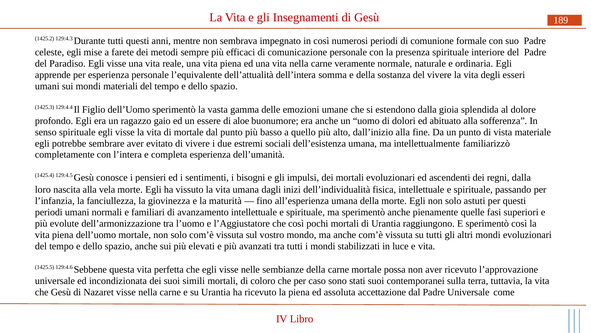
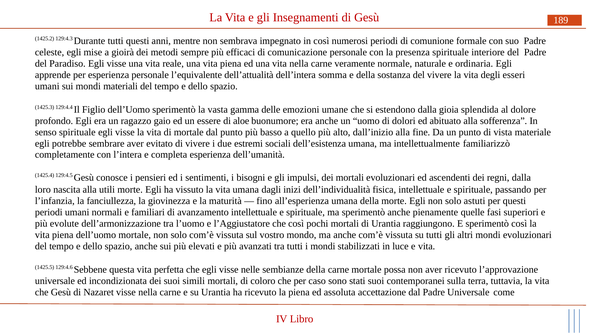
farete: farete -> gioirà (123, 52)
vela: vela -> utili (107, 189)
